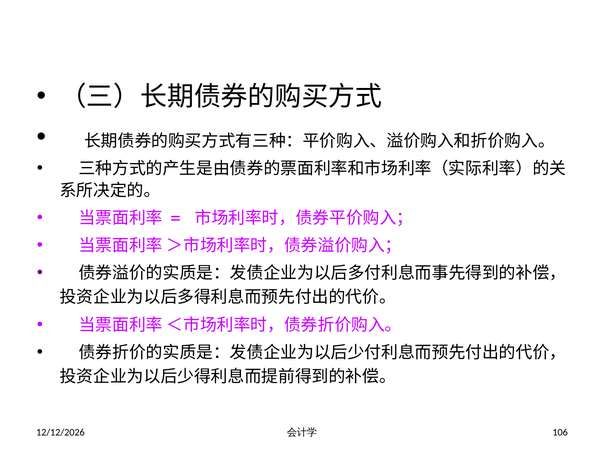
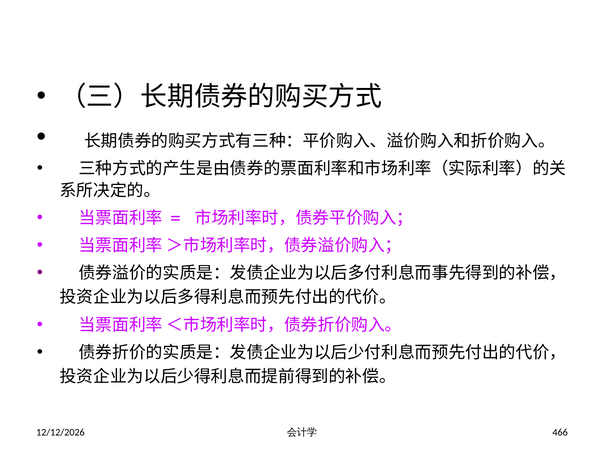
106: 106 -> 466 (560, 433)
